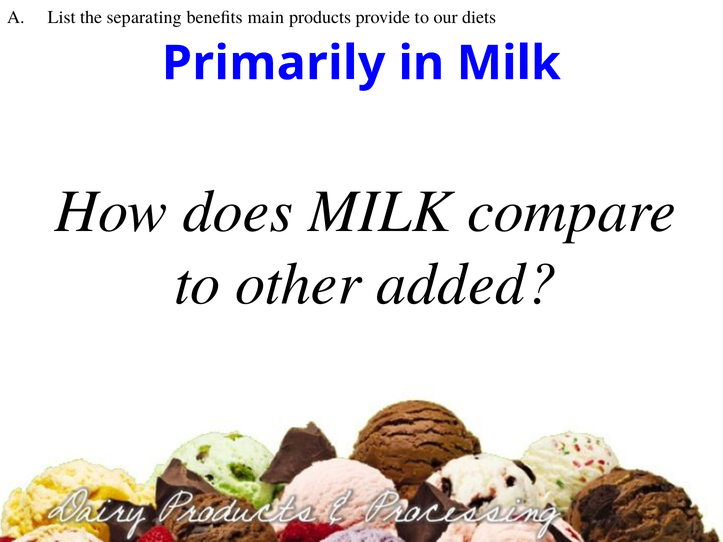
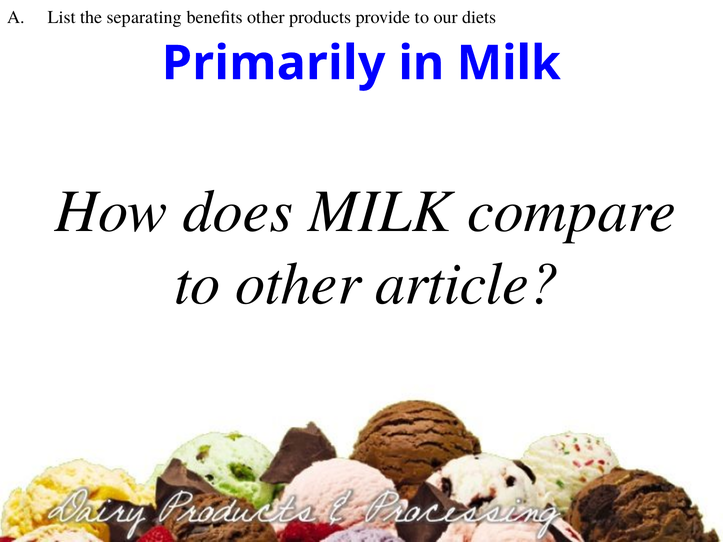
benefits main: main -> other (266, 17)
added: added -> article (467, 284)
